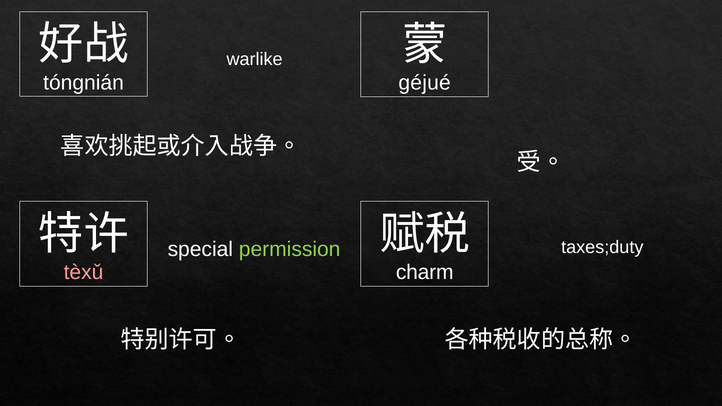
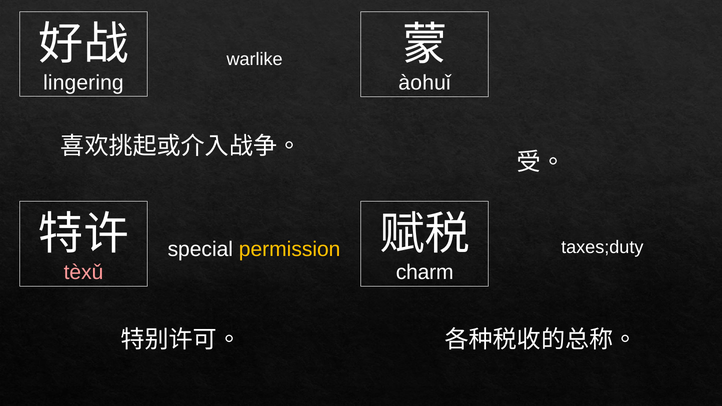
tóngnián: tóngnián -> lingering (83, 83)
géjué: géjué -> àohuǐ (425, 83)
permission colour: light green -> yellow (290, 249)
